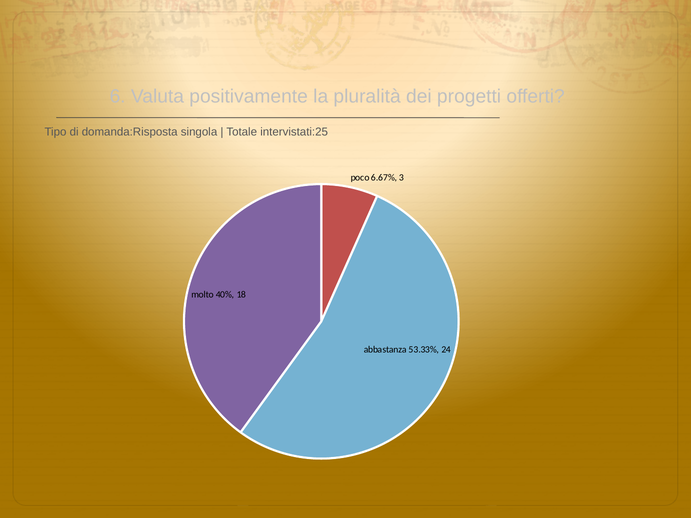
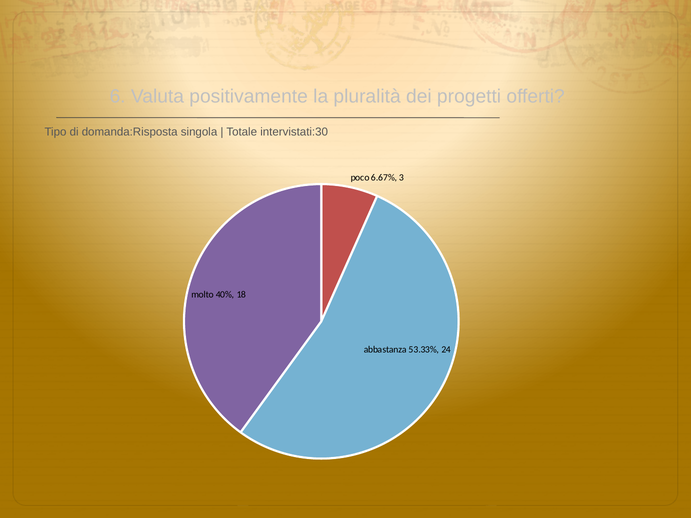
intervistati:25: intervistati:25 -> intervistati:30 (294, 132)
